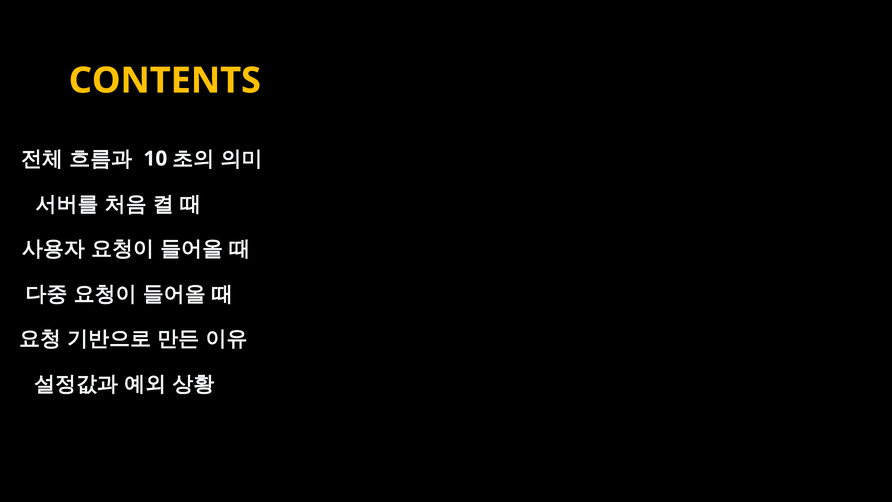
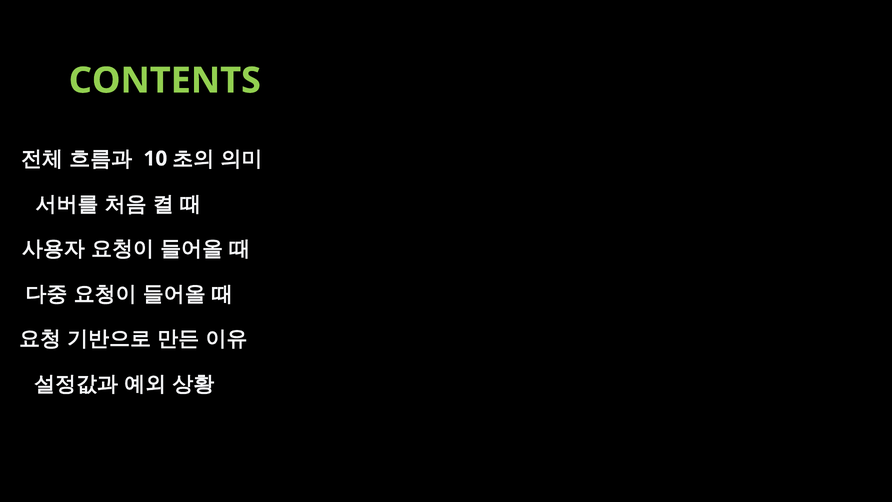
CONTENTS colour: yellow -> light green (165, 81)
